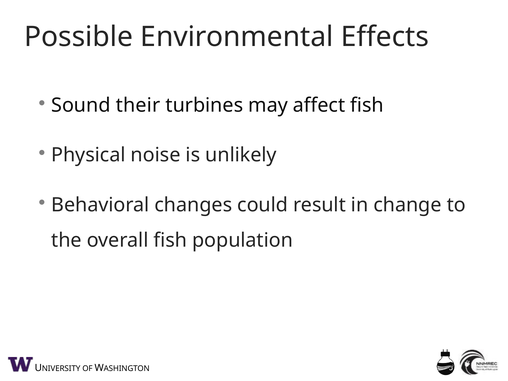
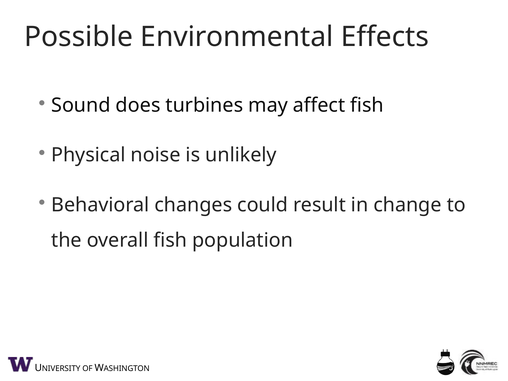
their: their -> does (138, 105)
